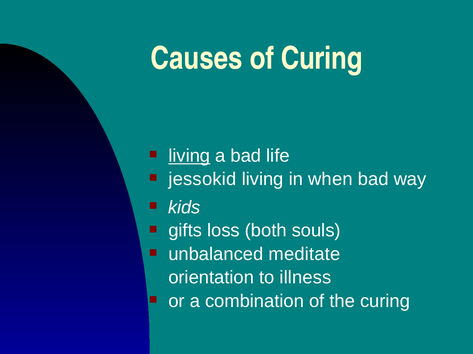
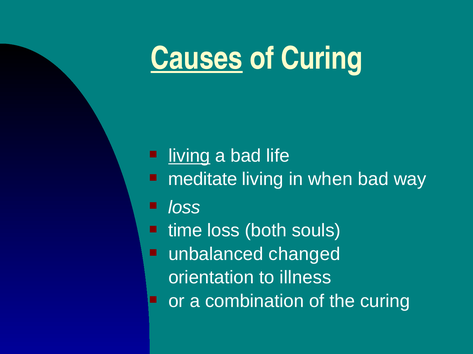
Causes underline: none -> present (197, 59)
jessokid: jessokid -> meditate (203, 179)
kids: kids -> loss (184, 208)
gifts: gifts -> time (185, 231)
meditate: meditate -> changed (304, 255)
